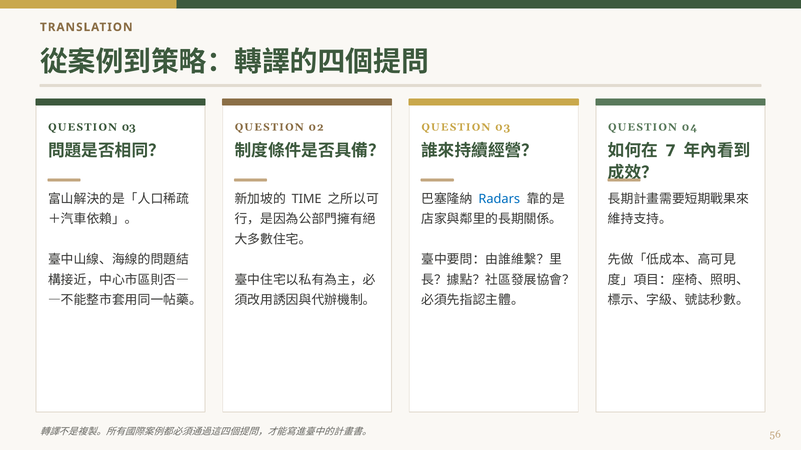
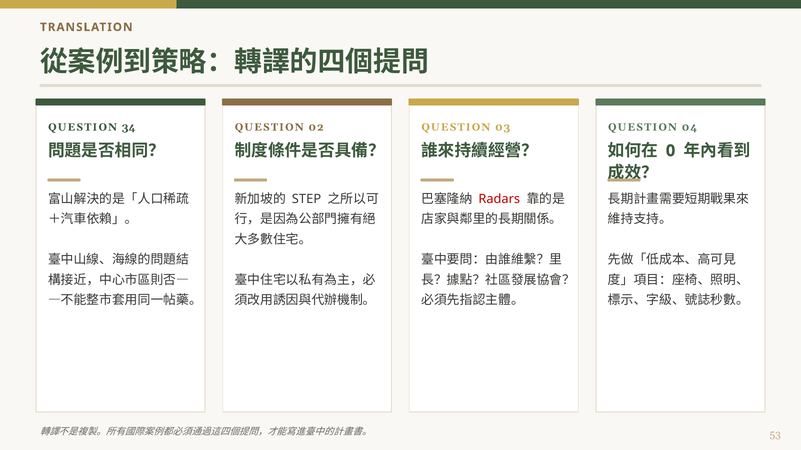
03: 03 -> 34 (129, 127)
7: 7 -> 0 (671, 151)
TIME: TIME -> STEP (306, 199)
Radars colour: blue -> red (499, 199)
56: 56 -> 53 (775, 435)
